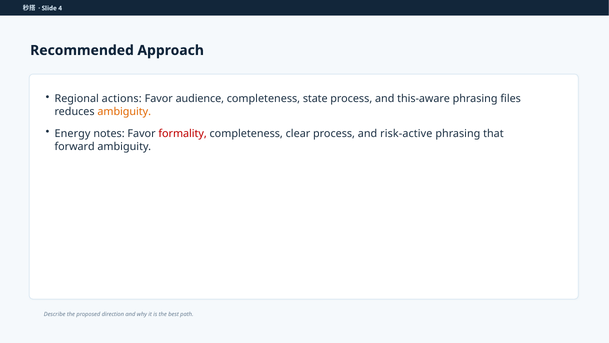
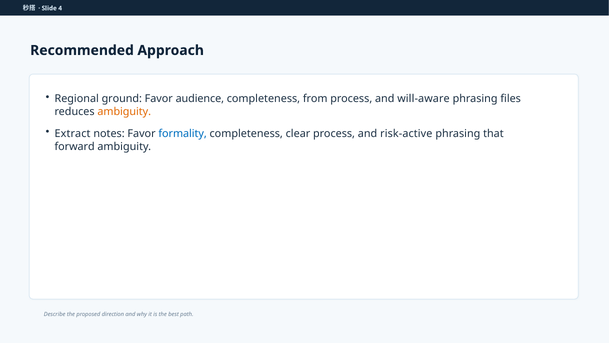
actions: actions -> ground (122, 99)
state: state -> from (315, 99)
this-aware: this-aware -> will-aware (423, 99)
Energy: Energy -> Extract (73, 133)
formality colour: red -> blue (183, 133)
